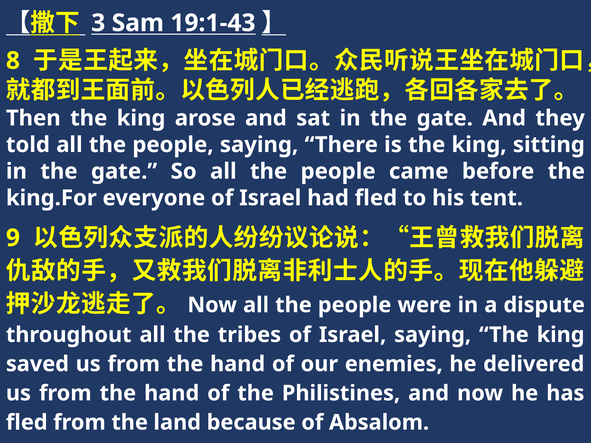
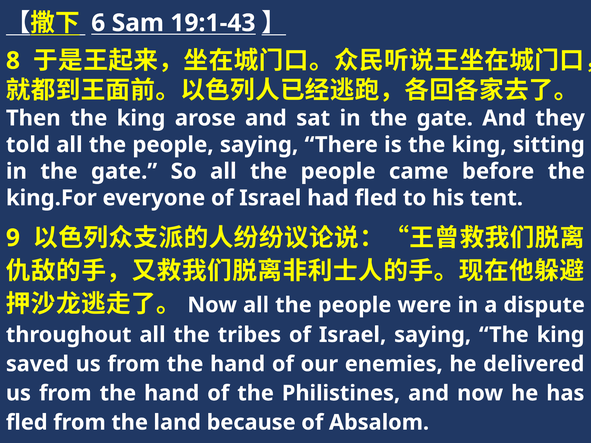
3: 3 -> 6 (98, 23)
